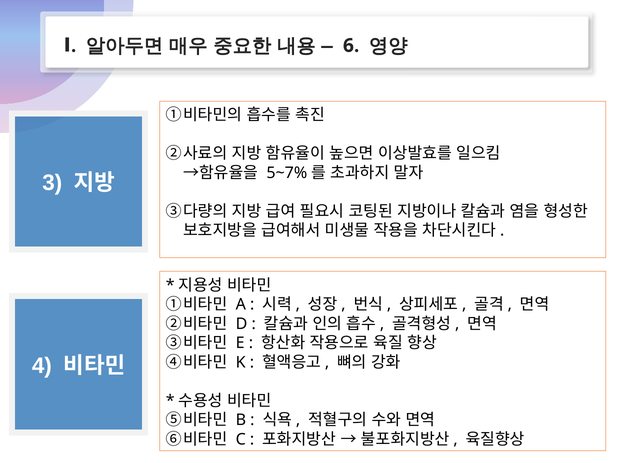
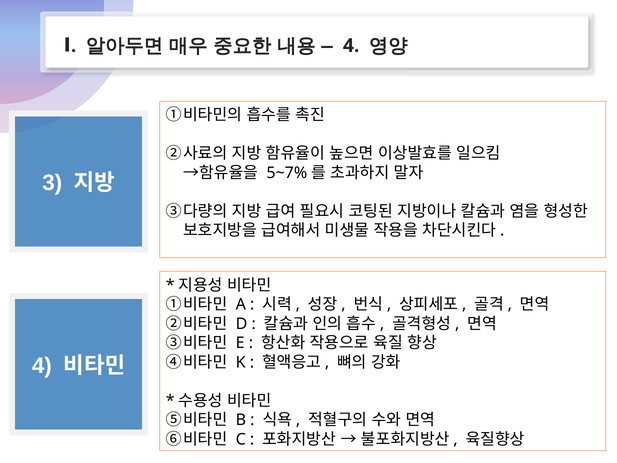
6: 6 -> 4 (351, 46)
